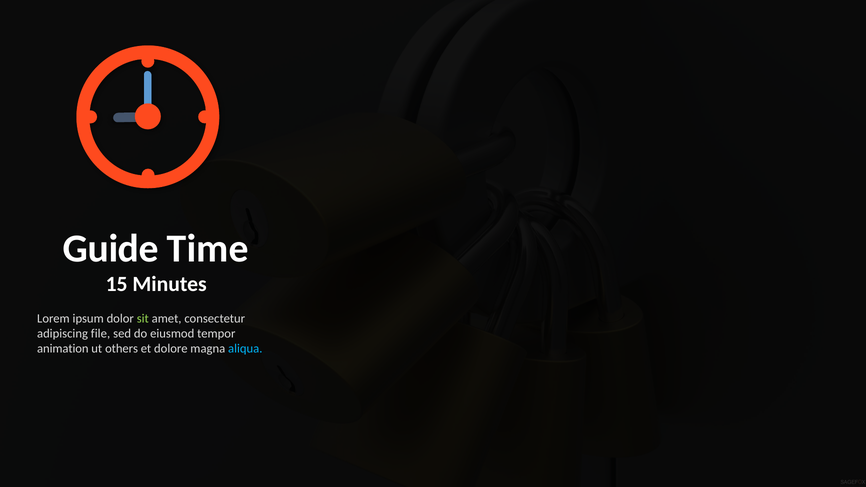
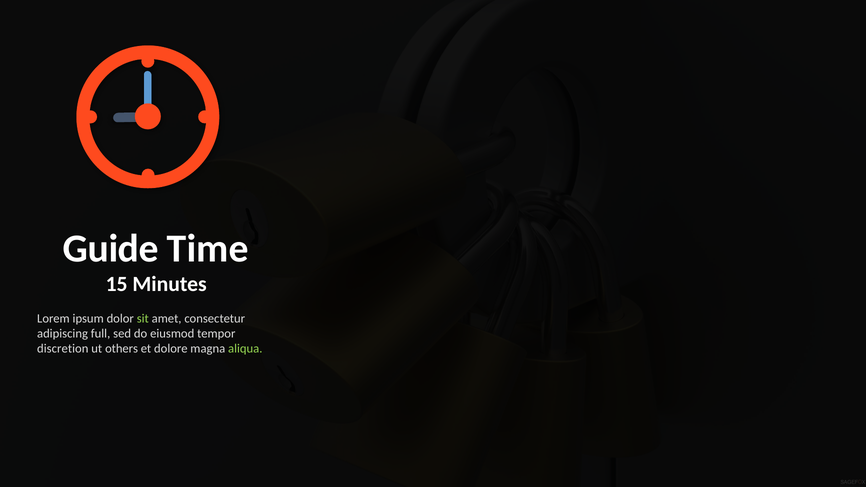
file: file -> full (101, 334)
animation: animation -> discretion (63, 349)
aliqua colour: light blue -> light green (245, 349)
